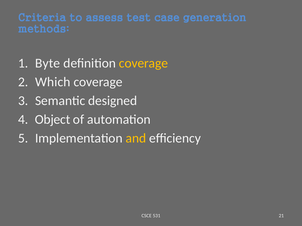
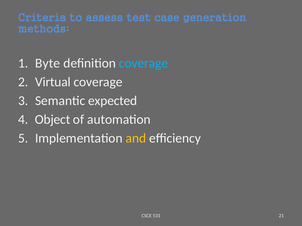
coverage colour: yellow -> light blue (143, 63)
Which: Which -> Virtual (53, 82)
designed: designed -> expected (113, 101)
